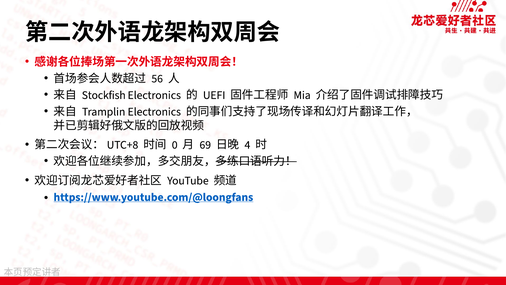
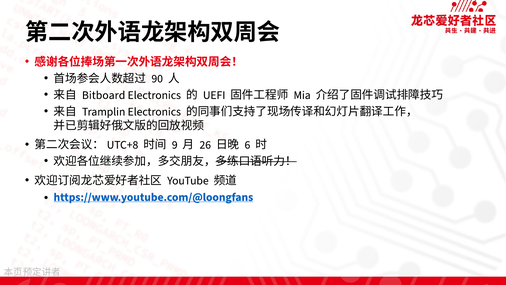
56: 56 -> 90 (157, 78)
Stockfish: Stockfish -> Bitboard (104, 95)
0: 0 -> 9 (175, 145)
69: 69 -> 26 (205, 145)
4: 4 -> 6 (247, 145)
